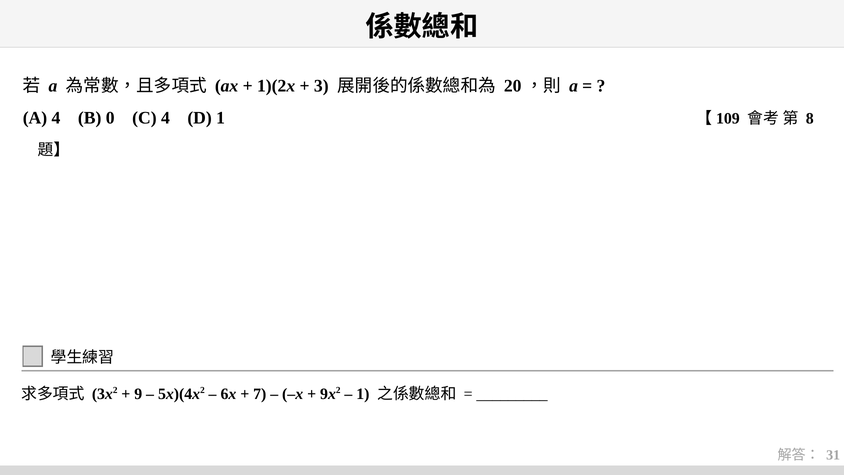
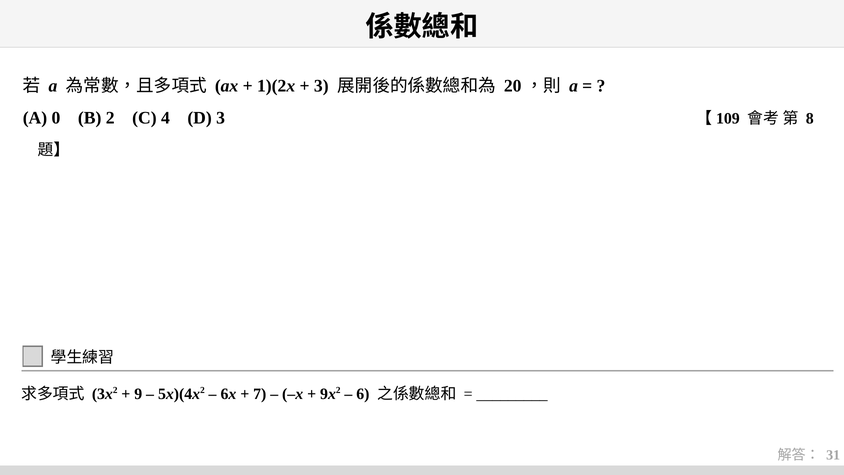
A 4: 4 -> 0 (56, 118)
0: 0 -> 2 (110, 118)
D 1: 1 -> 3 (221, 118)
1: 1 -> 6 (363, 394)
